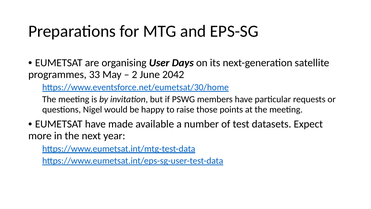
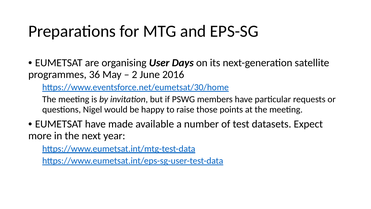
33: 33 -> 36 (94, 74)
2042: 2042 -> 2016 (173, 74)
